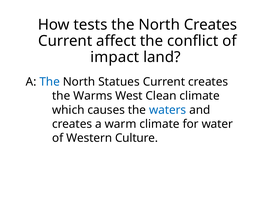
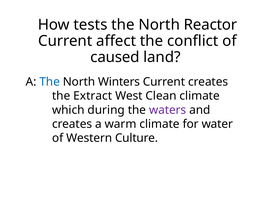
North Creates: Creates -> Reactor (210, 25)
impact: impact -> caused (115, 57)
Statues: Statues -> Winters (119, 82)
Warms: Warms -> Extract (93, 96)
causes: causes -> during (106, 110)
waters colour: blue -> purple (168, 110)
